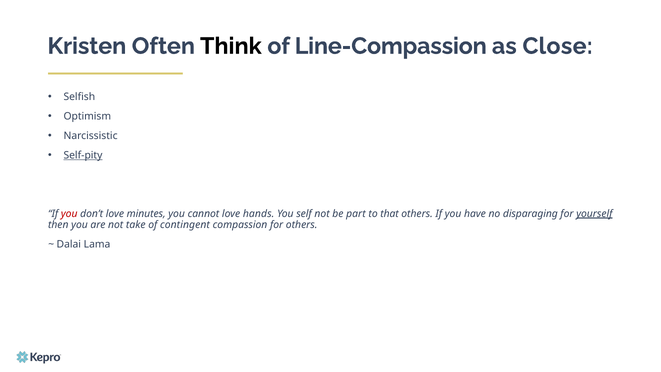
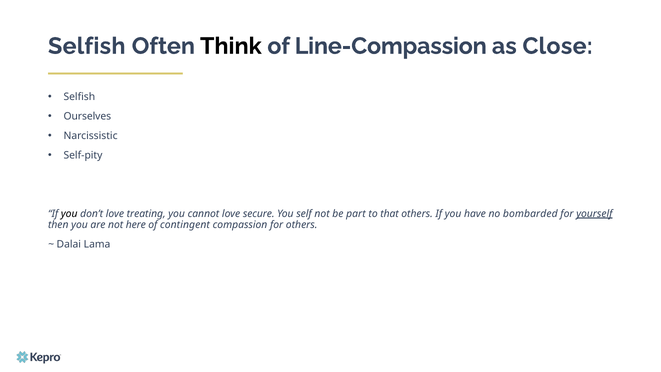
Kristen: Kristen -> Selfish (87, 46)
Optimism: Optimism -> Ourselves (87, 116)
Self-pity underline: present -> none (83, 155)
you colour: red -> black (69, 213)
minutes: minutes -> treating (146, 213)
hands: hands -> secure (259, 213)
disparaging: disparaging -> bombarded (530, 213)
take: take -> here (136, 225)
